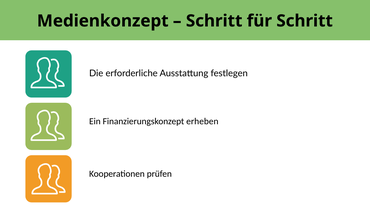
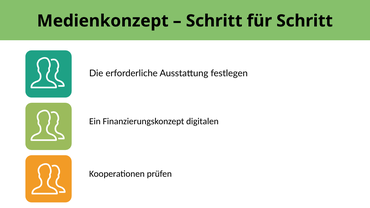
erheben: erheben -> digitalen (202, 121)
